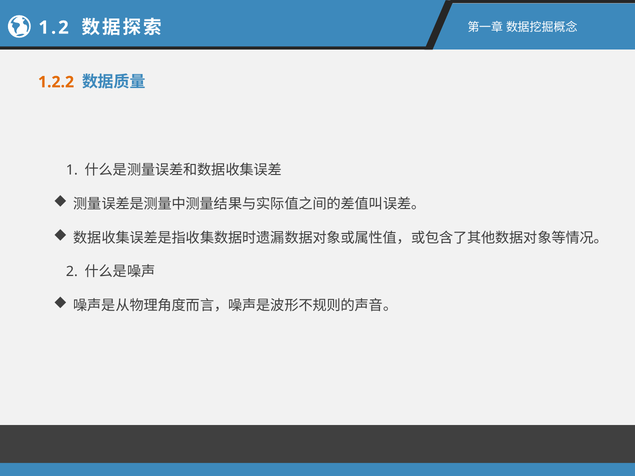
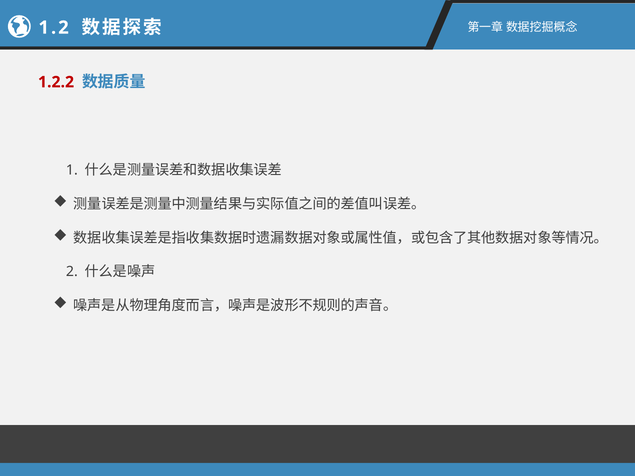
1.2.2 colour: orange -> red (56, 82)
